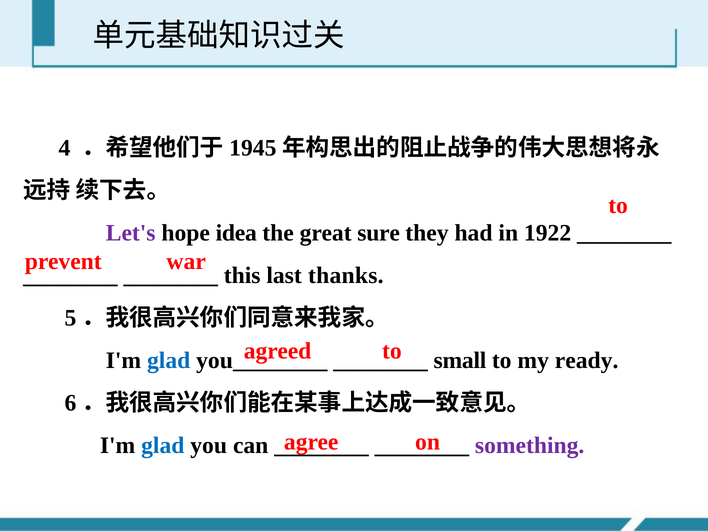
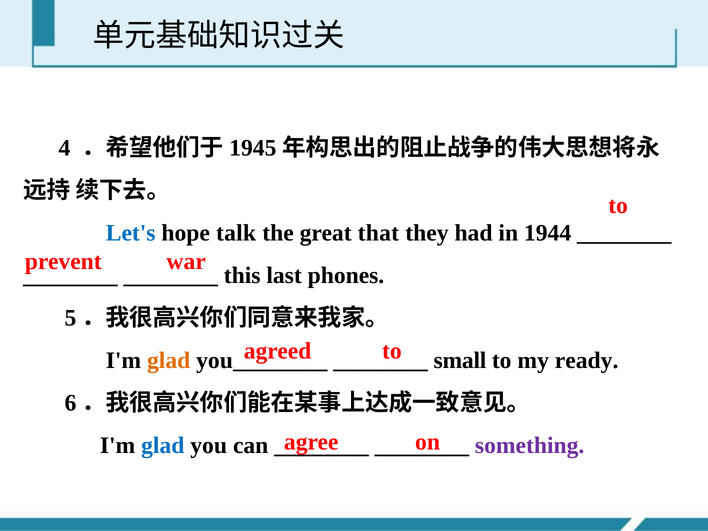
Let's colour: purple -> blue (131, 233)
idea: idea -> talk (236, 233)
sure: sure -> that (378, 233)
1922: 1922 -> 1944 (548, 233)
thanks: thanks -> phones (346, 276)
glad colour: blue -> orange (169, 361)
